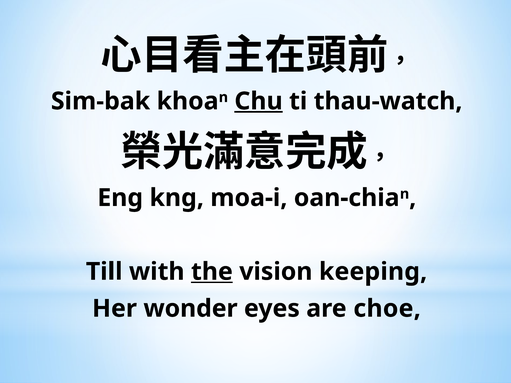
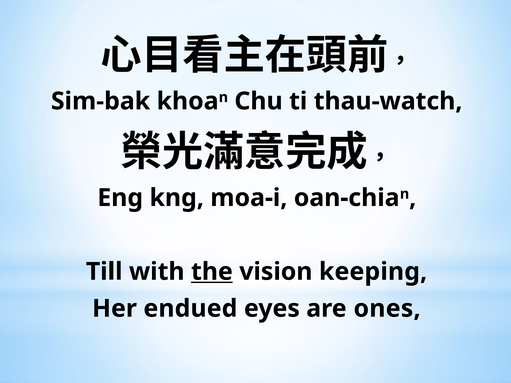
Chu underline: present -> none (259, 101)
wonder: wonder -> endued (190, 309)
choe: choe -> ones (387, 309)
